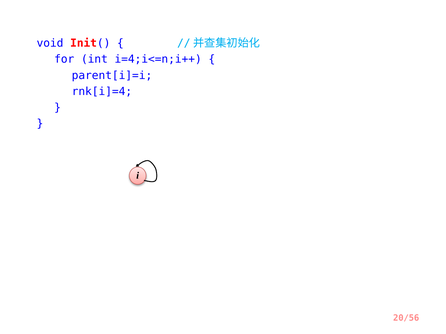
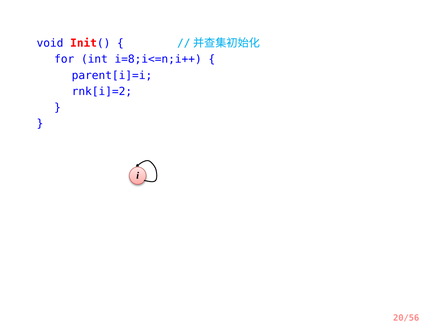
i=4;i<=n;i++: i=4;i<=n;i++ -> i=8;i<=n;i++ (158, 59)
rnk[i]=4: rnk[i]=4 -> rnk[i]=2 (102, 92)
